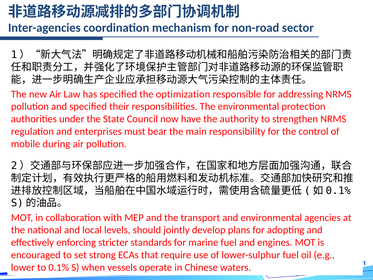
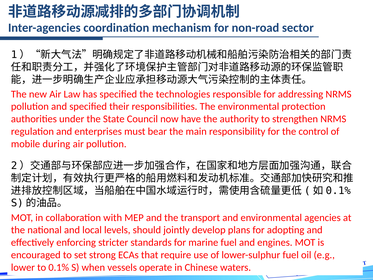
optimization: optimization -> technologies (183, 94)
